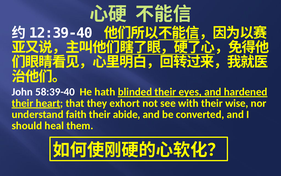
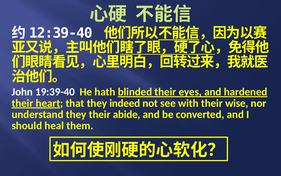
58:39-40: 58:39-40 -> 19:39-40 (55, 92)
exhort: exhort -> indeed (125, 103)
understand faith: faith -> they (76, 114)
